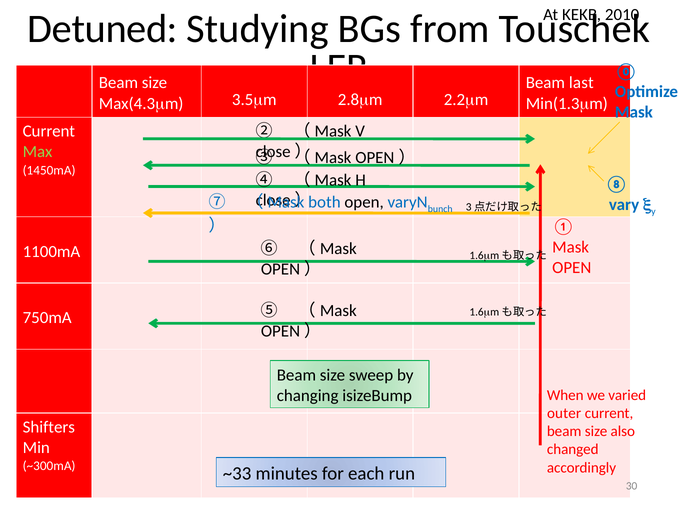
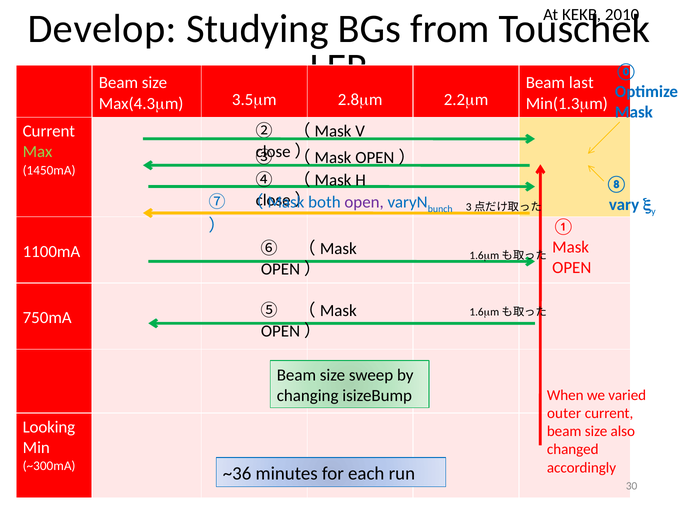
Detuned: Detuned -> Develop (102, 29)
open colour: black -> purple (364, 202)
Shifters: Shifters -> Looking (49, 426)
~33: ~33 -> ~36 (237, 473)
